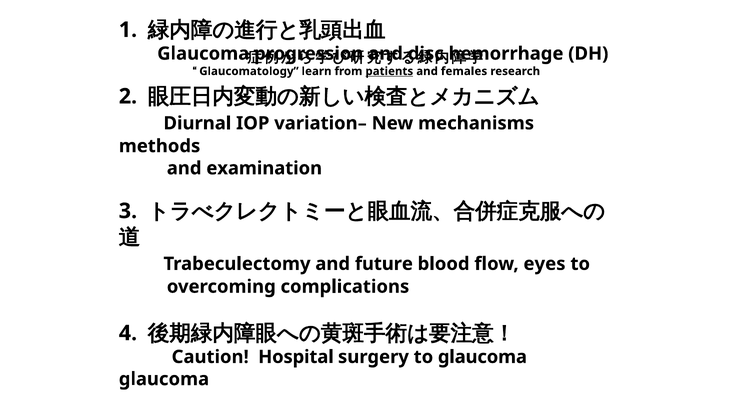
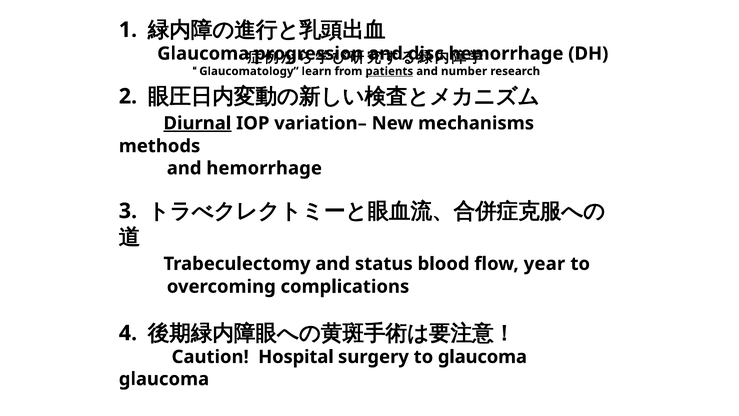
females: females -> number (464, 71)
Diurnal underline: none -> present (197, 123)
and examination: examination -> hemorrhage (264, 168)
future: future -> status (384, 264)
eyes: eyes -> year (544, 264)
